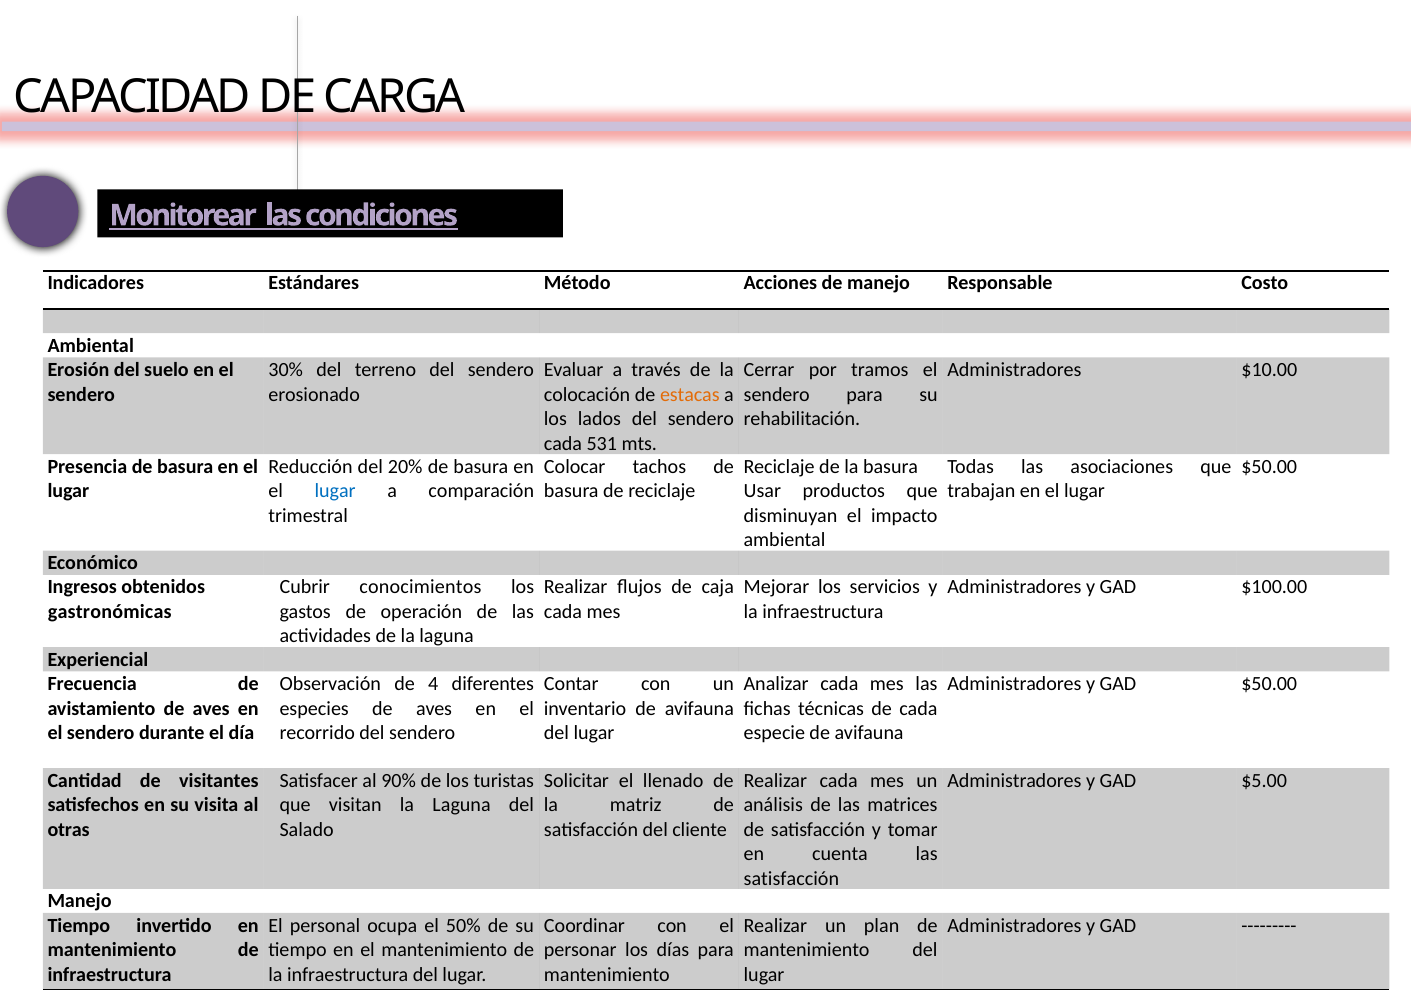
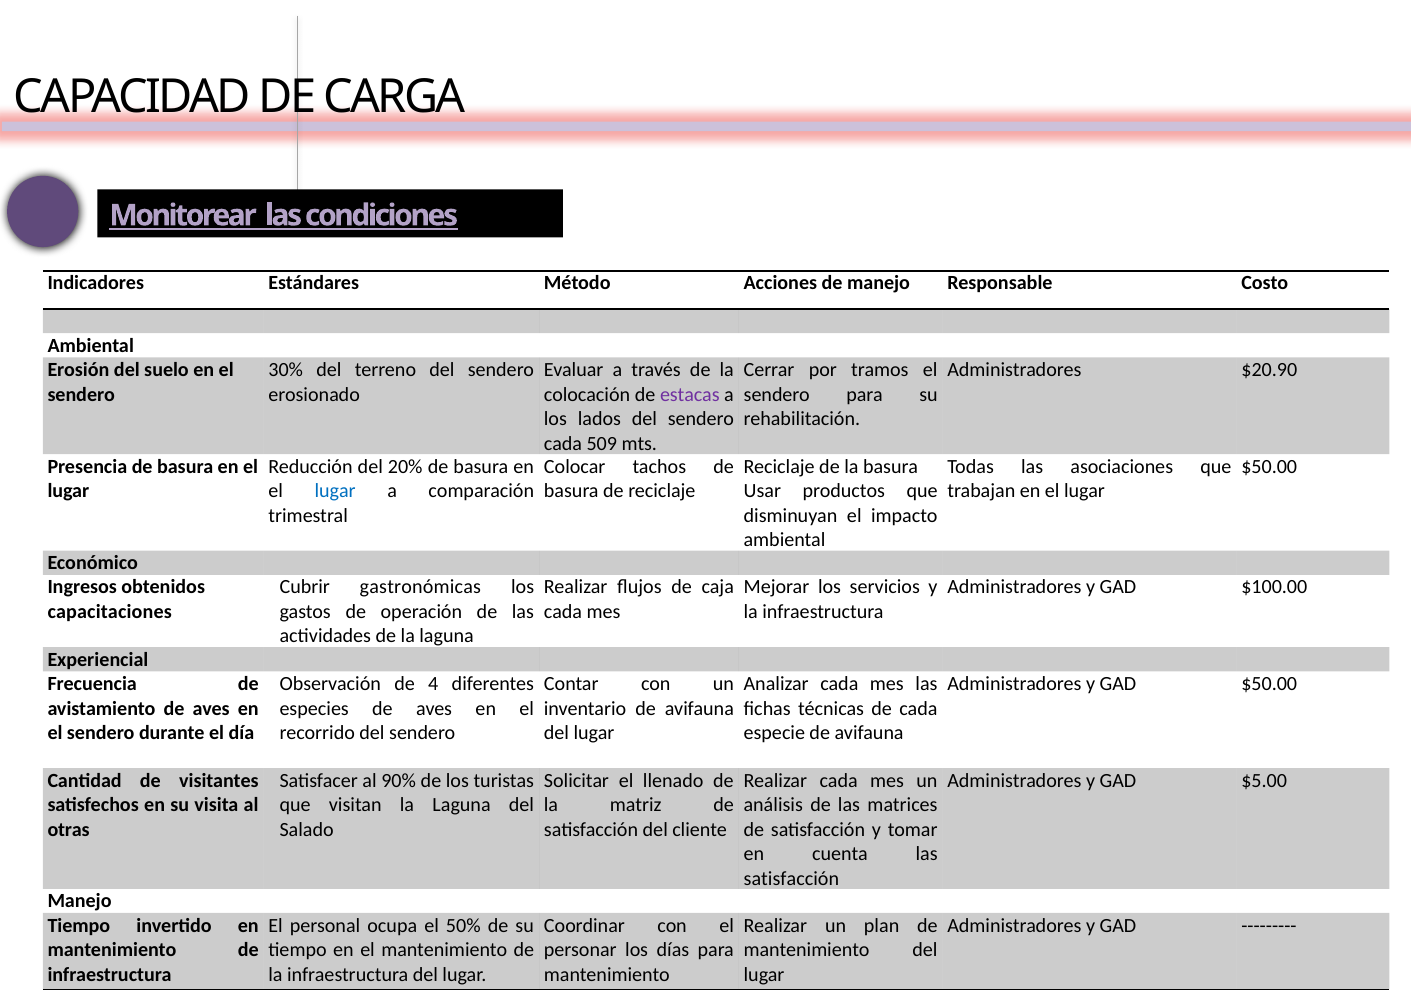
$10.00: $10.00 -> $20.90 (1269, 370)
estacas colour: orange -> purple (690, 394)
531: 531 -> 509 (602, 443)
conocimientos: conocimientos -> gastronómicas (420, 587)
gastronómicas: gastronómicas -> capacitaciones (110, 612)
